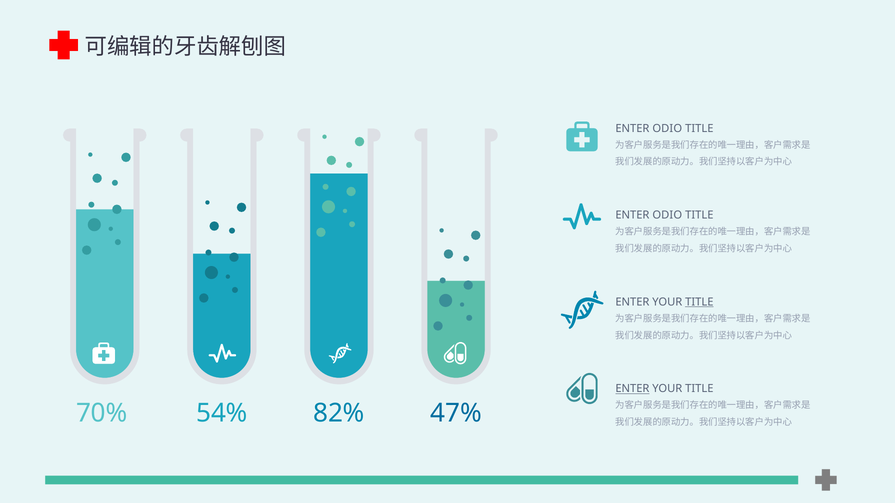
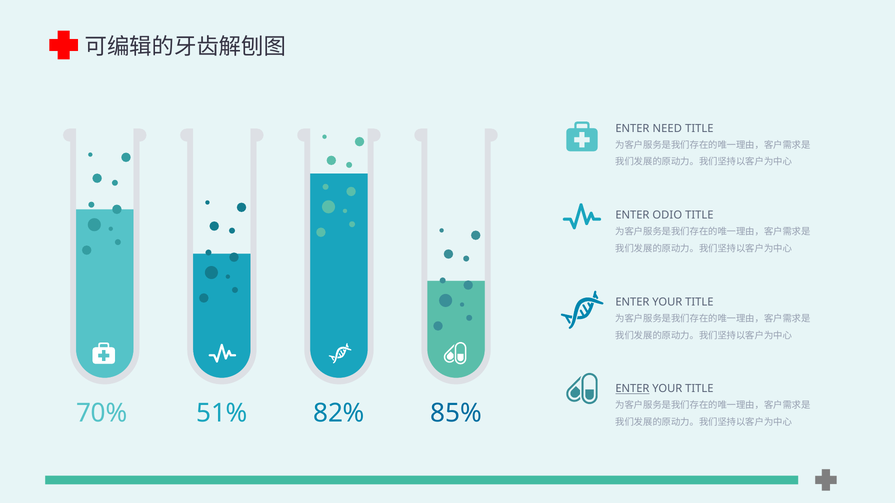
ODIO: ODIO -> NEED (667, 128)
TITLE underline: present -> none (699, 302)
54%: 54% -> 51% (222, 414)
47%: 47% -> 85% (456, 414)
